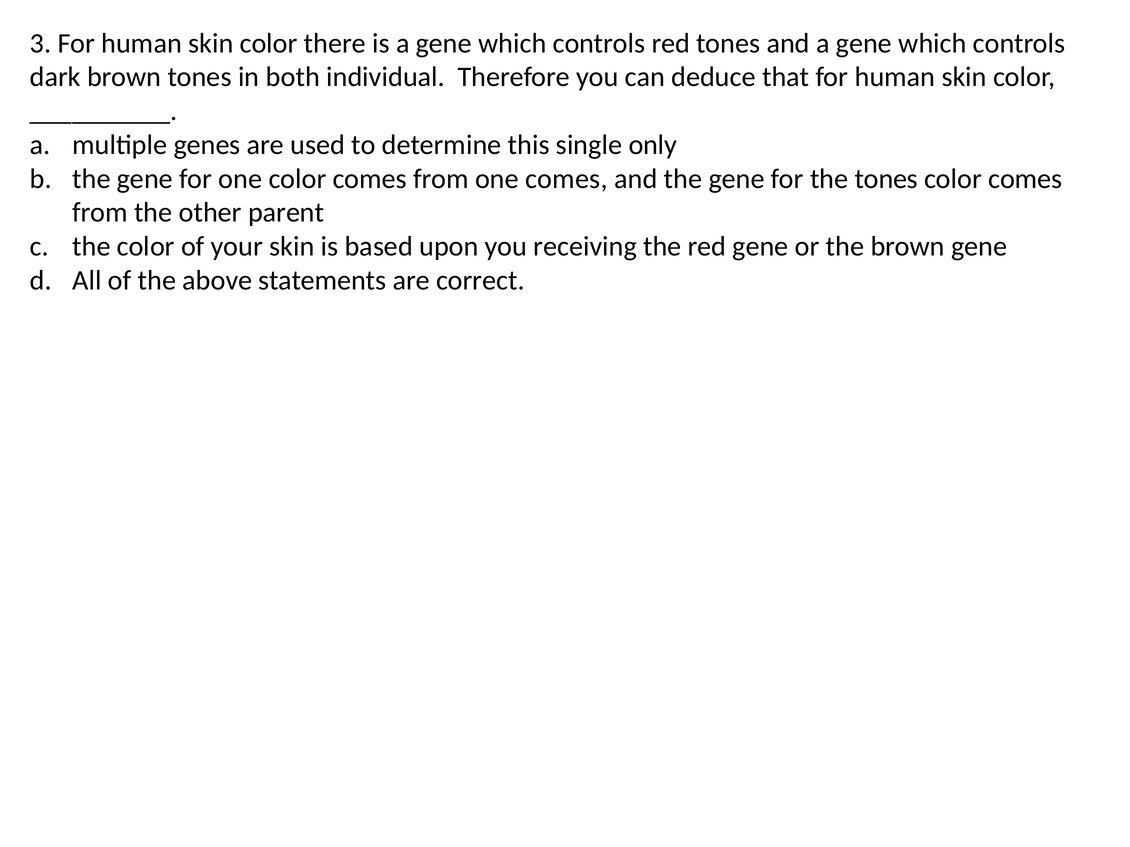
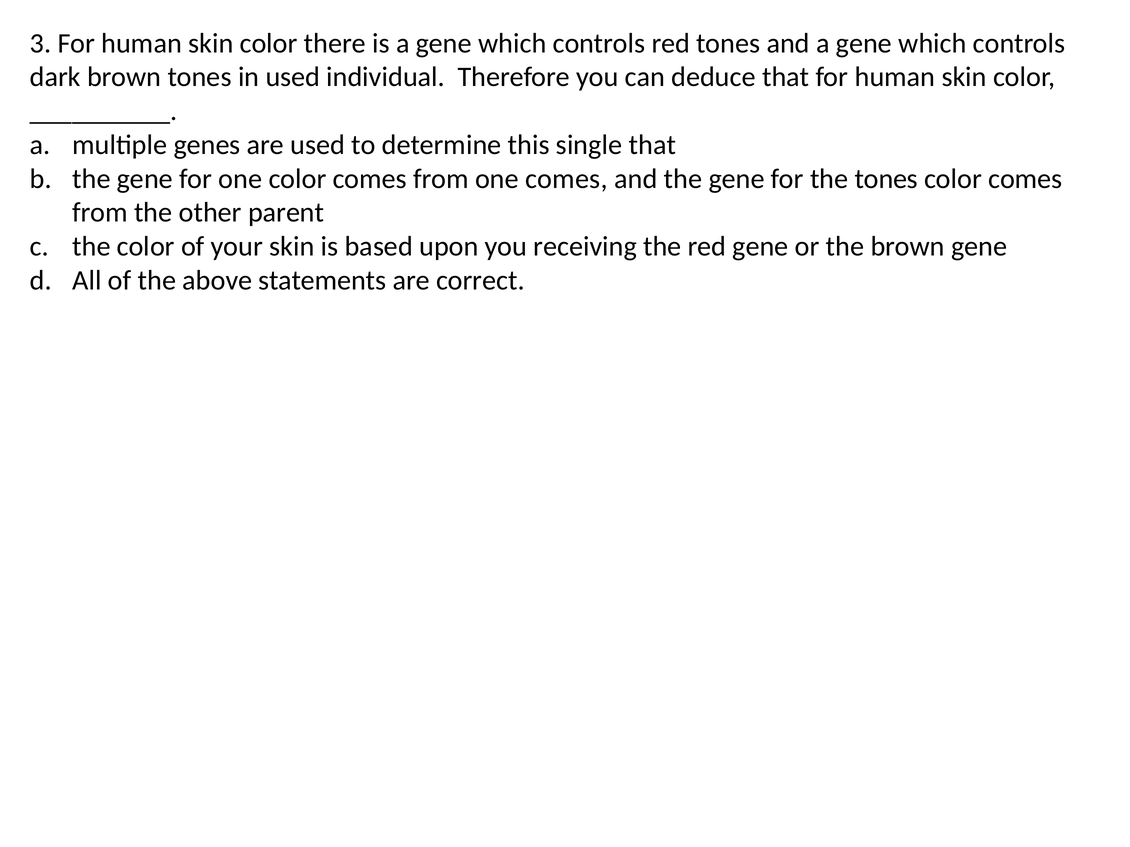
in both: both -> used (293, 77)
single only: only -> that (652, 145)
